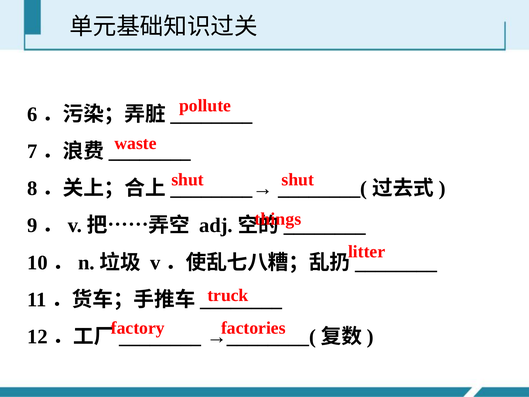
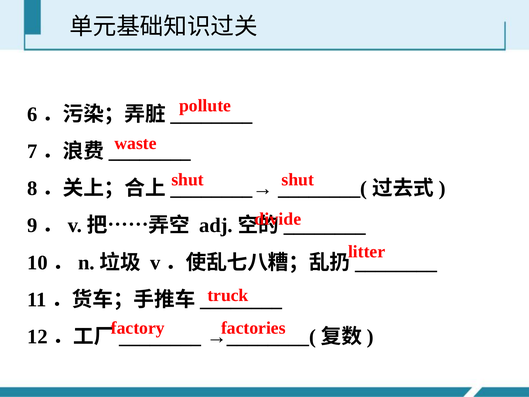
things: things -> divide (278, 219)
